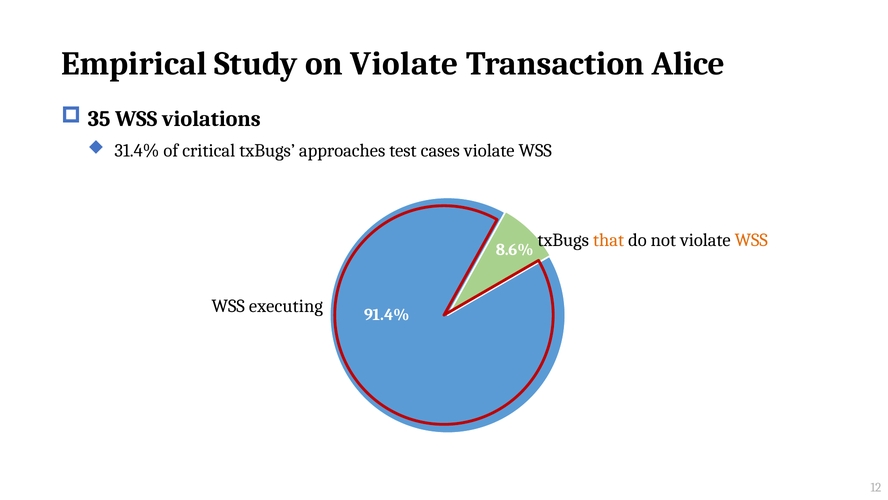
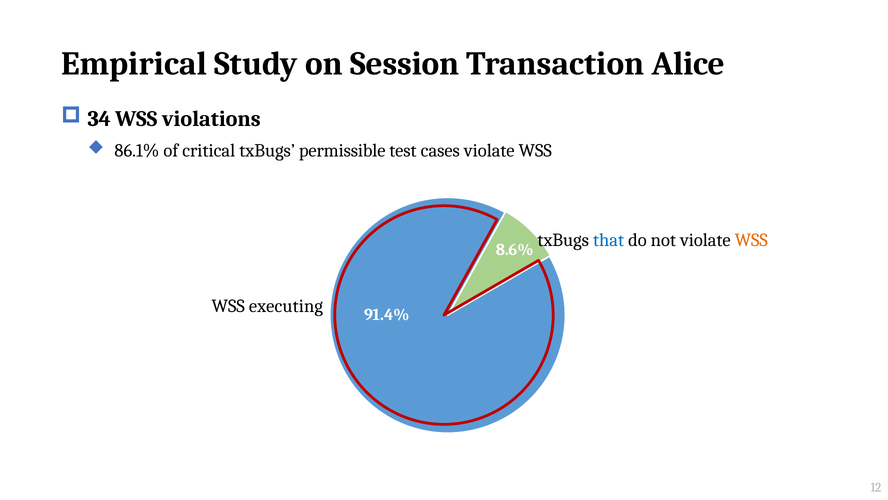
on Violate: Violate -> Session (405, 64)
35: 35 -> 34 (99, 119)
31.4%: 31.4% -> 86.1% (137, 150)
approaches: approaches -> permissible (342, 150)
that colour: orange -> blue (609, 240)
